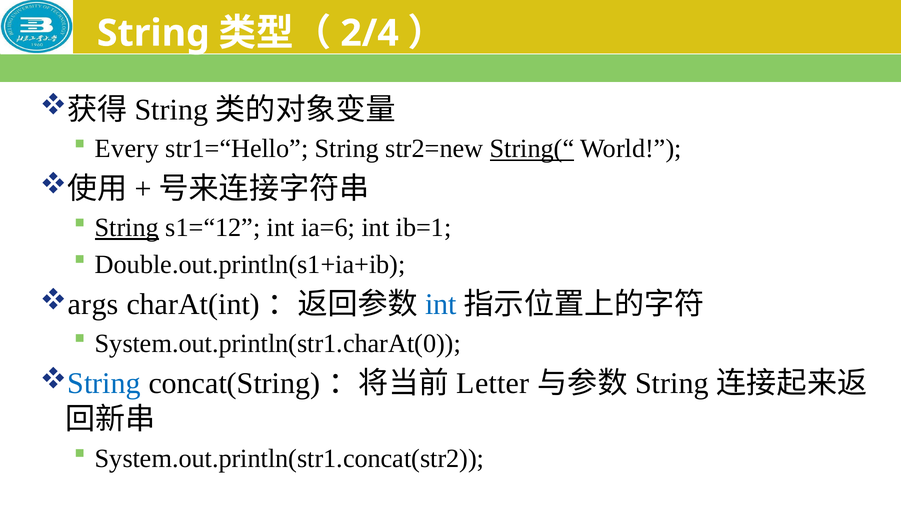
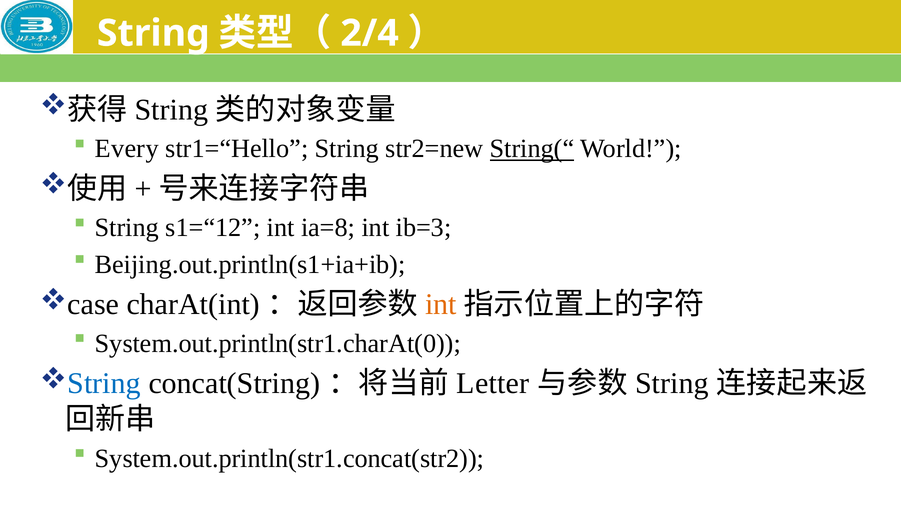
String underline: present -> none (127, 228)
ia=6: ia=6 -> ia=8 (328, 228)
ib=1: ib=1 -> ib=3 (424, 228)
Double.out.println(s1+ia+ib: Double.out.println(s1+ia+ib -> Beijing.out.println(s1+ia+ib (250, 264)
args: args -> case (93, 305)
int colour: blue -> orange (441, 305)
